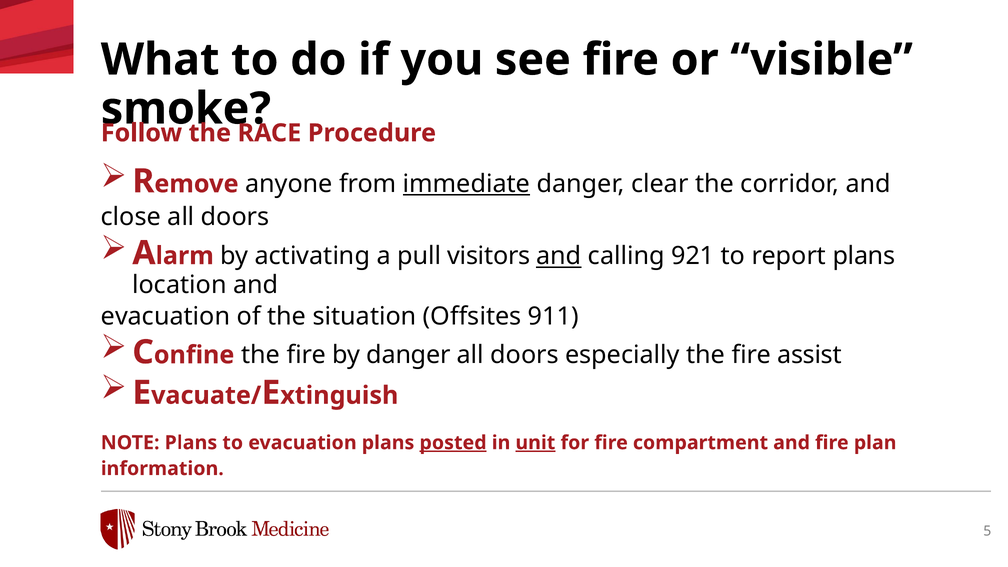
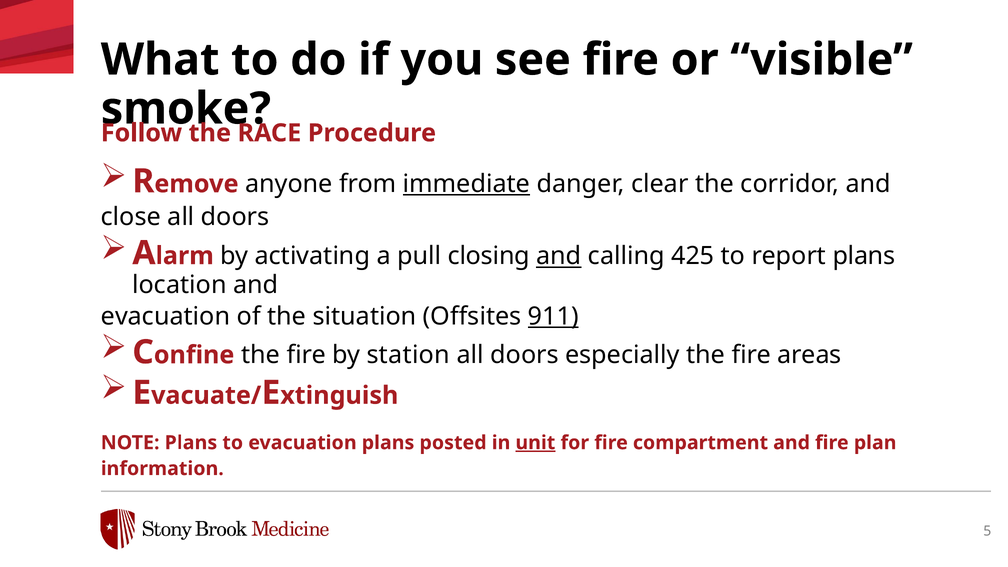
visitors: visitors -> closing (489, 256)
921: 921 -> 425 (693, 256)
911 underline: none -> present (553, 316)
by danger: danger -> station (408, 355)
assist: assist -> areas (809, 355)
posted underline: present -> none (453, 443)
